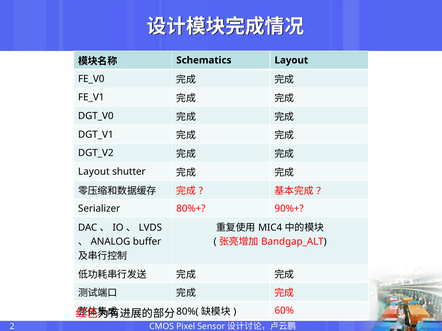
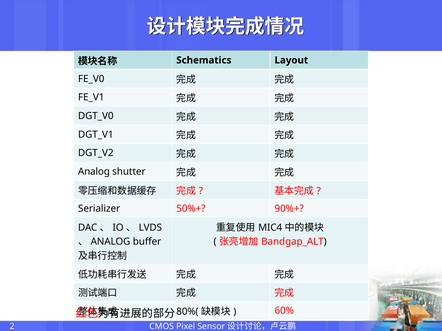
Layout: Layout -> Analog (94, 172)
80%+: 80%+ -> 50%+ (191, 209)
